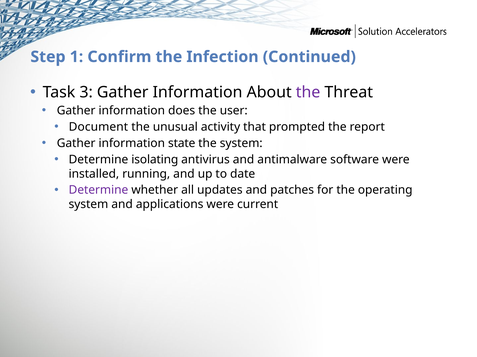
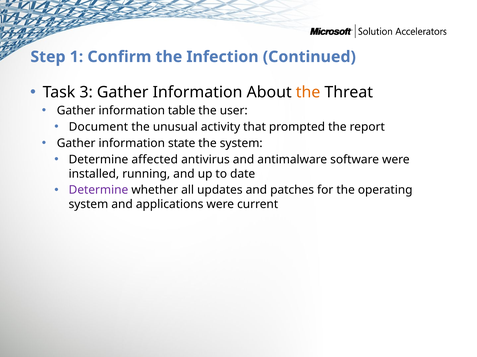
the colour: purple -> orange (308, 93)
does: does -> table (182, 111)
isolating: isolating -> affected (155, 160)
